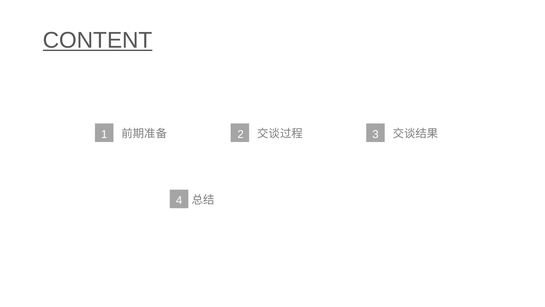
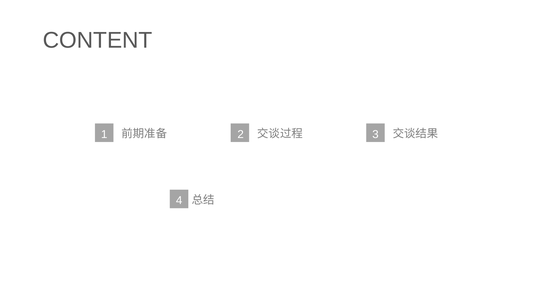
CONTENT underline: present -> none (98, 40)
